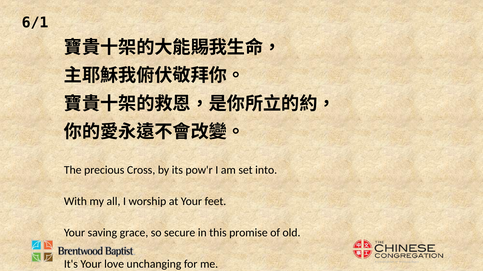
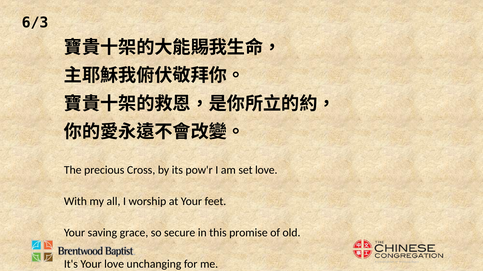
6/1: 6/1 -> 6/3 (35, 23)
set into: into -> love (266, 170)
